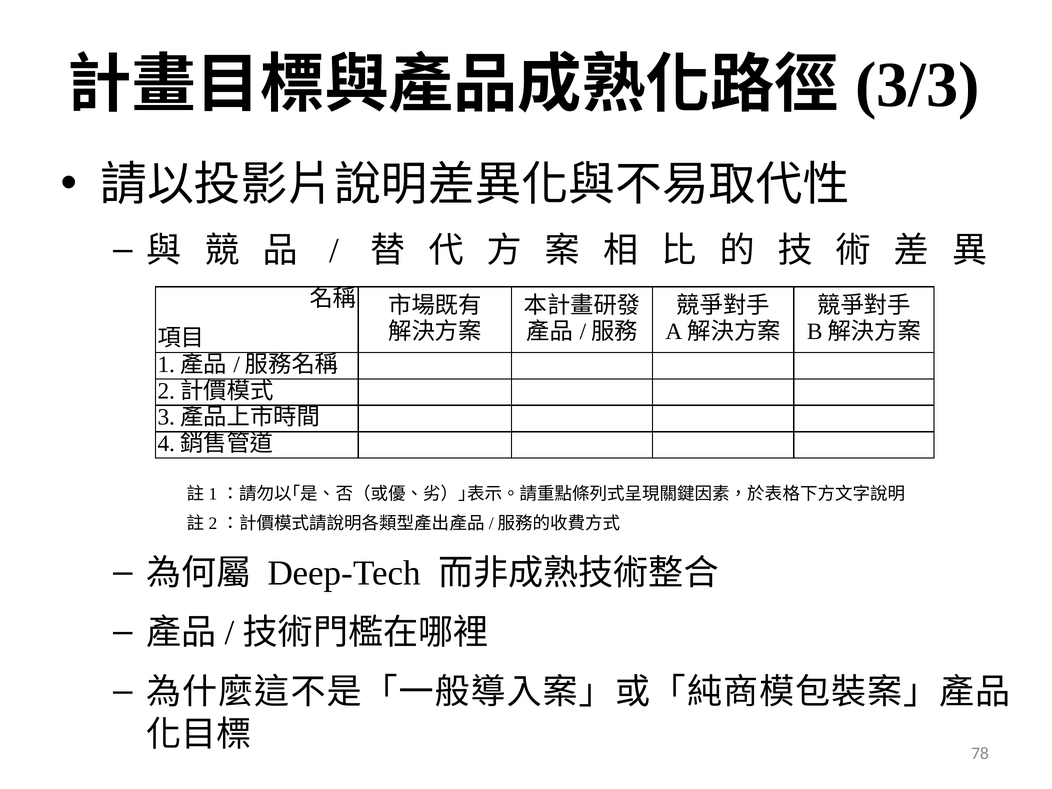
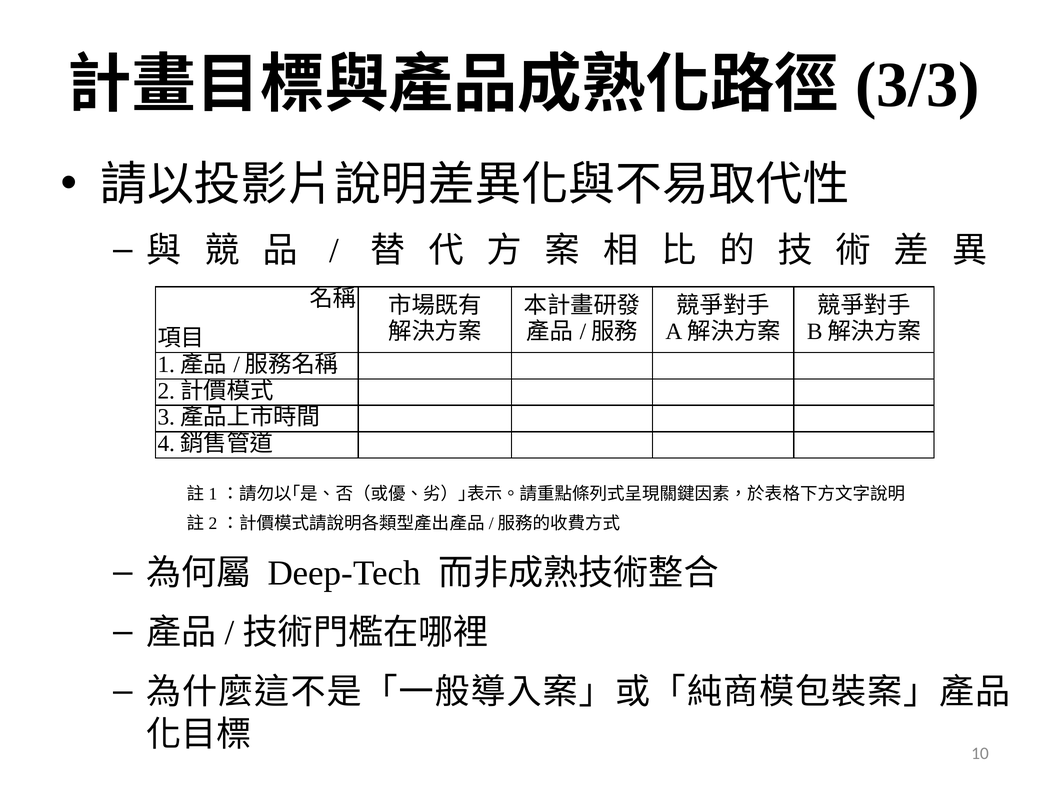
78: 78 -> 10 (980, 753)
